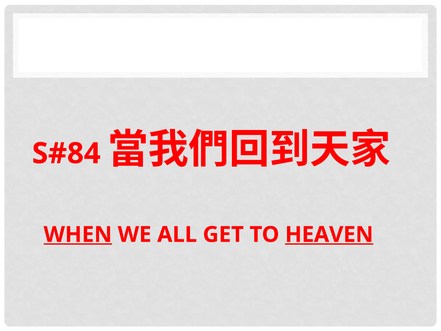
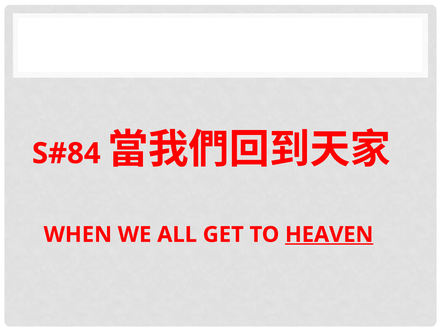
WHEN underline: present -> none (78, 234)
